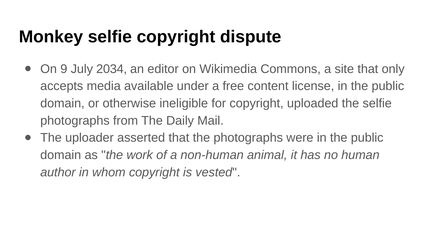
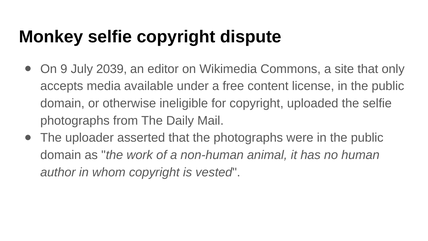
2034: 2034 -> 2039 (112, 69)
